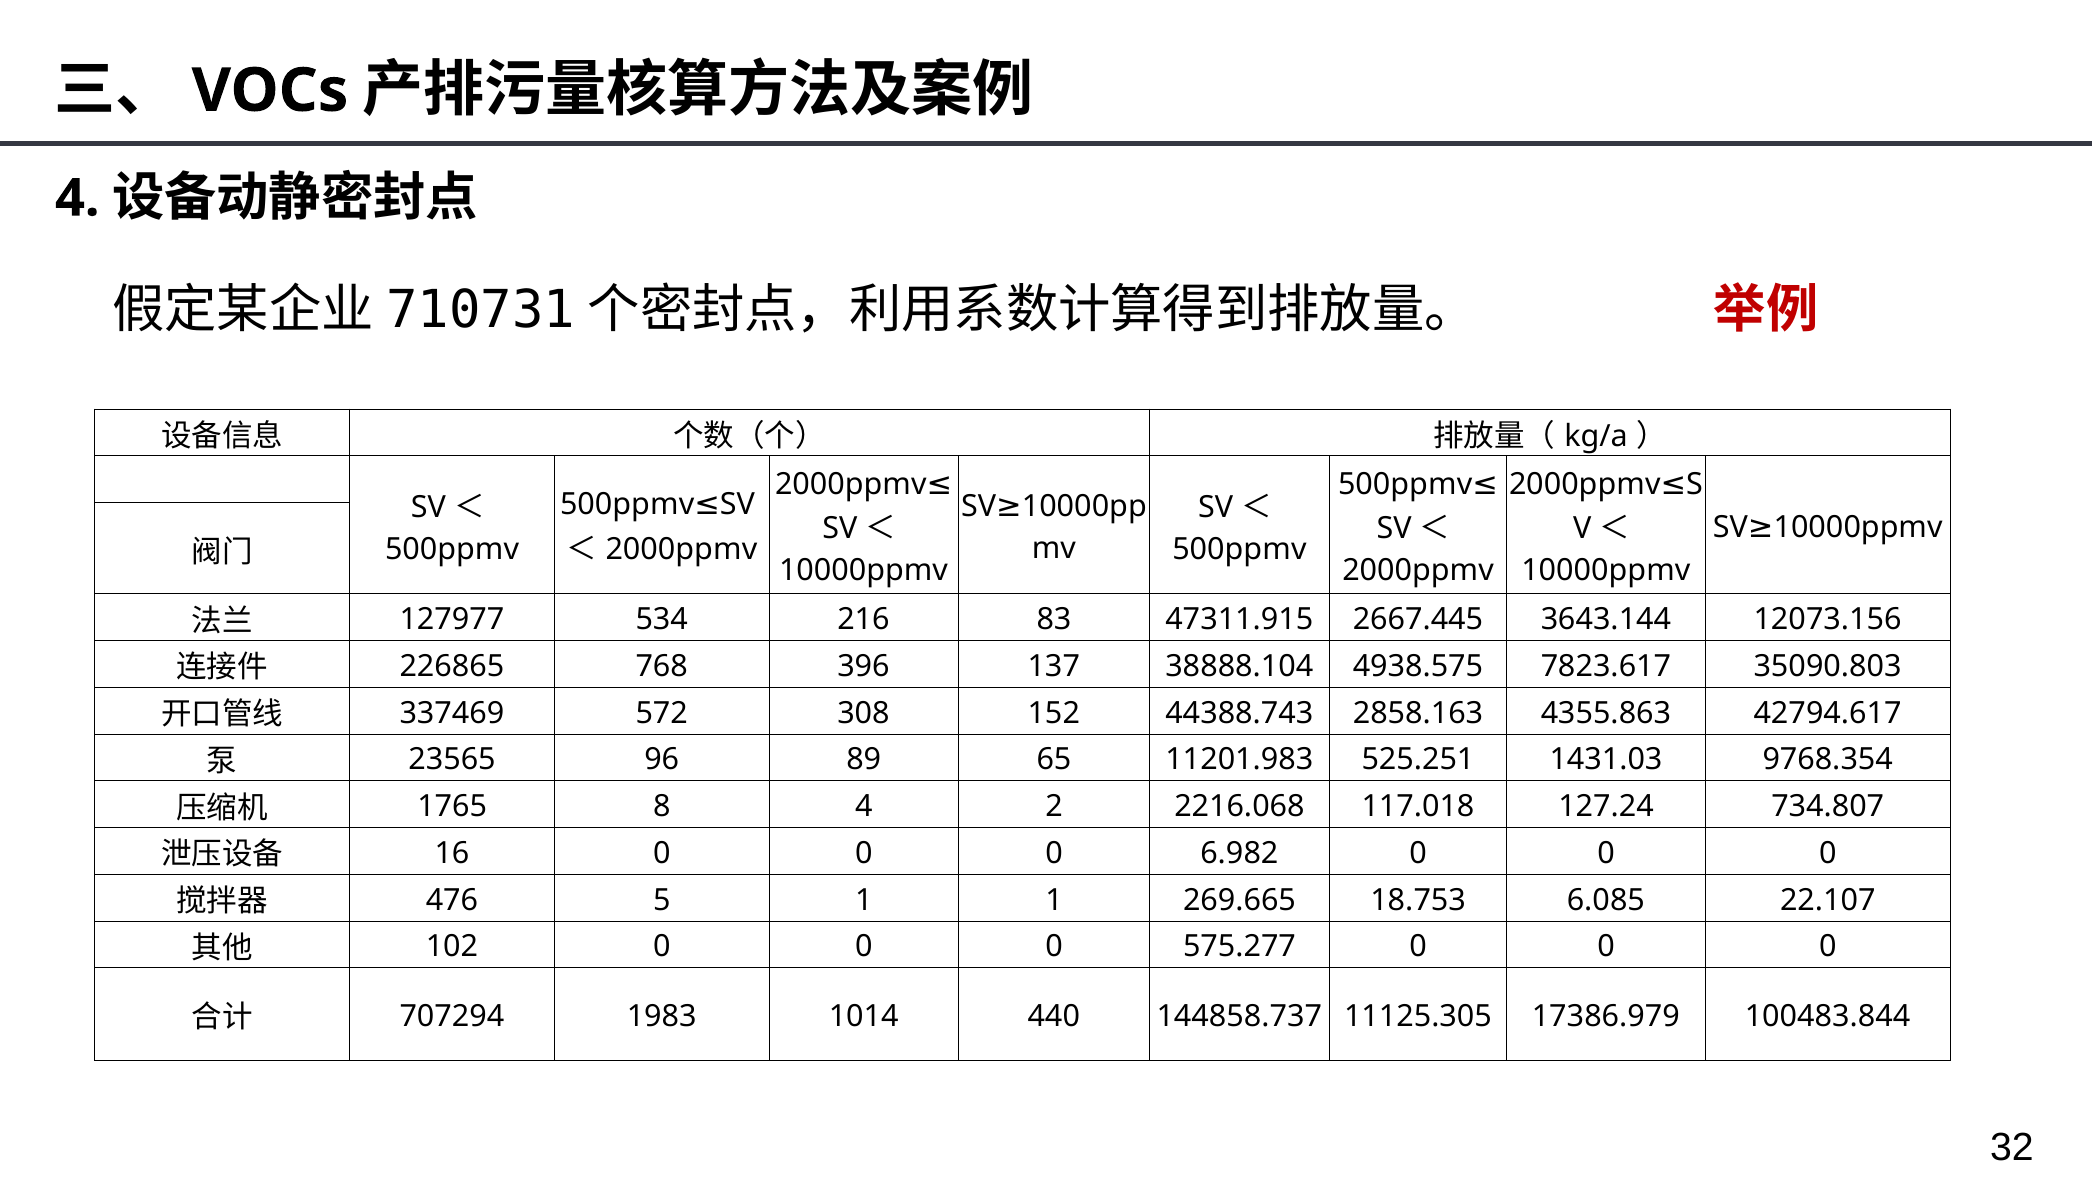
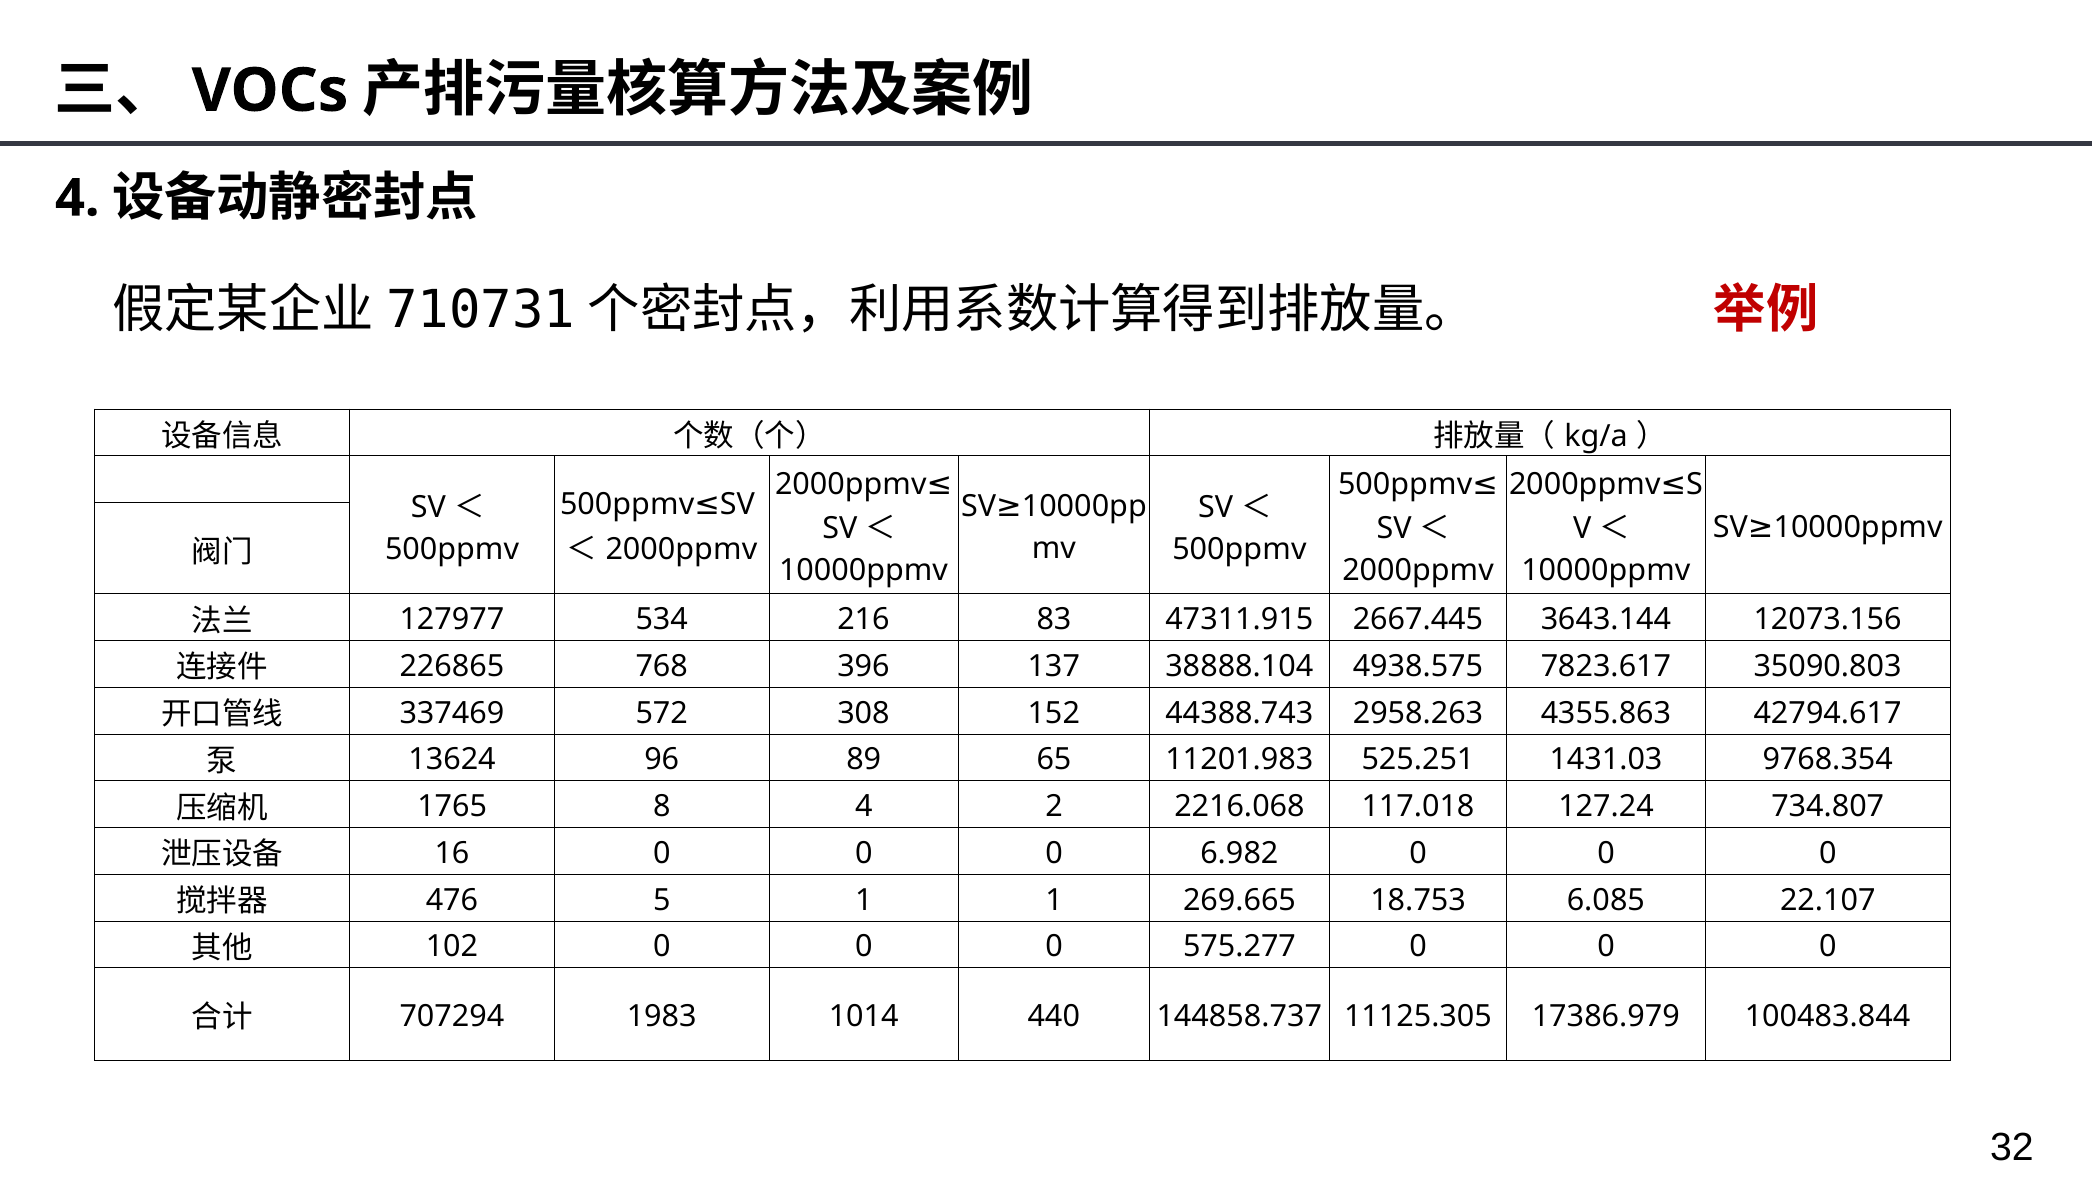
2858.163: 2858.163 -> 2958.263 (1418, 713)
23565: 23565 -> 13624 (452, 760)
